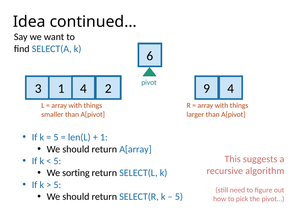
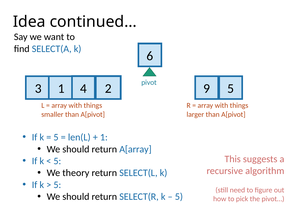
9 4: 4 -> 5 (231, 89)
sorting: sorting -> theory (76, 173)
